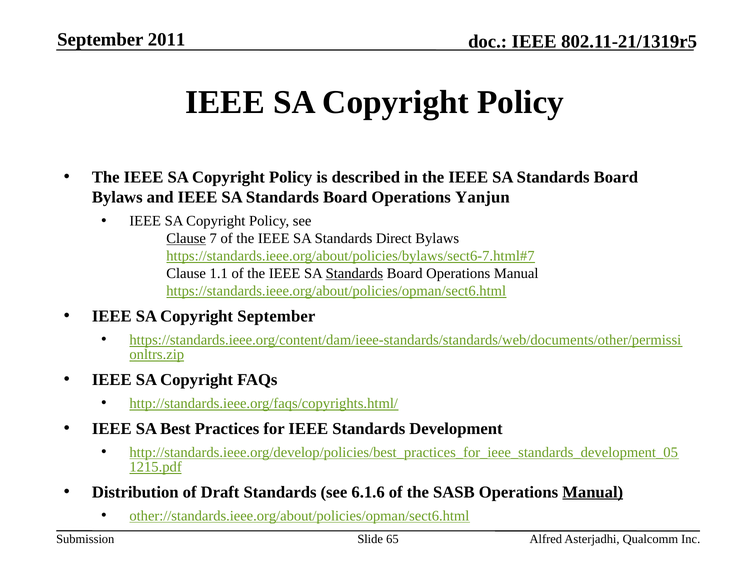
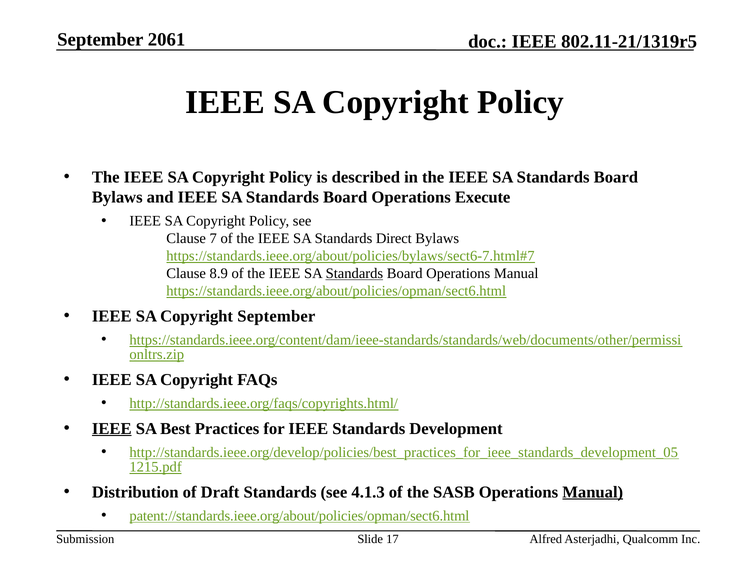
2011: 2011 -> 2061 (167, 40)
Yanjun: Yanjun -> Execute (483, 197)
Clause underline: present -> none (186, 239)
1.1: 1.1 -> 8.9 (219, 274)
IEEE underline: none -> present (112, 429)
6.1.6: 6.1.6 -> 4.1.3 (368, 492)
other://standards.ieee.org/about/policies/opman/sect6.html: other://standards.ieee.org/about/policies/opman/sect6.html -> patent://standards.ieee.org/about/policies/opman/sect6.html (299, 516)
65: 65 -> 17 (392, 539)
